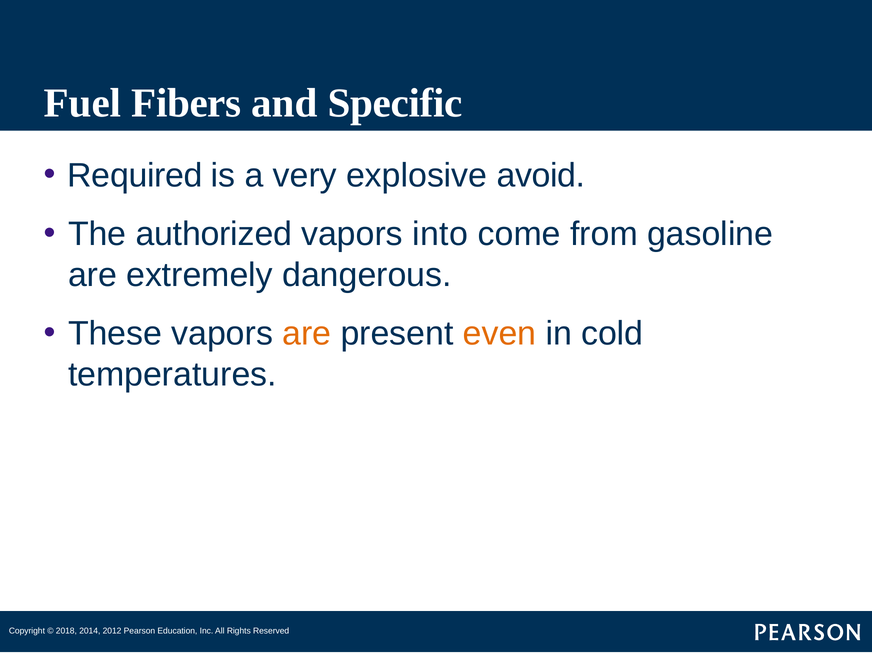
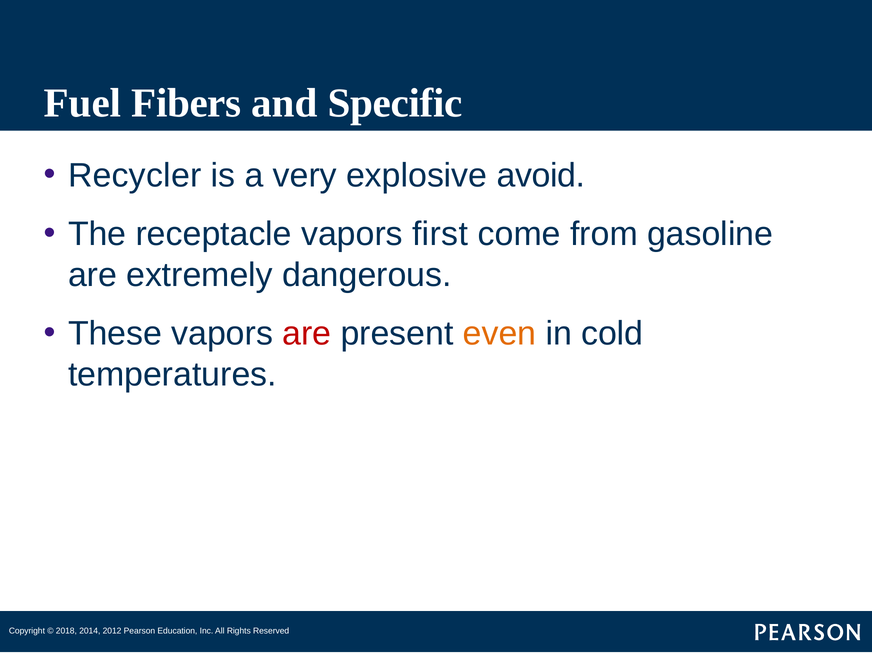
Required: Required -> Recycler (135, 175)
authorized: authorized -> receptacle (214, 234)
into: into -> first (440, 234)
are colour: orange -> red (307, 334)
